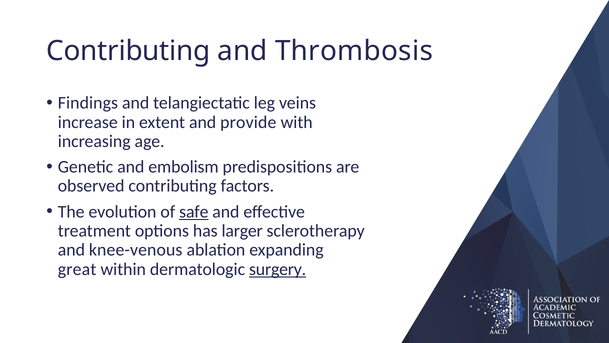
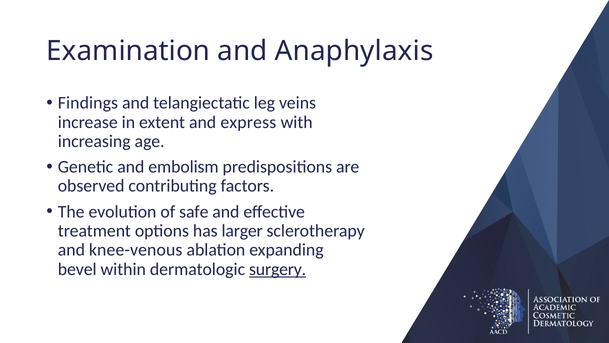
Contributing: Contributing -> Examination (128, 51)
Thrombosis: Thrombosis -> Anaphylaxis (354, 51)
provide: provide -> express (248, 122)
safe underline: present -> none (194, 211)
great: great -> bevel (77, 269)
